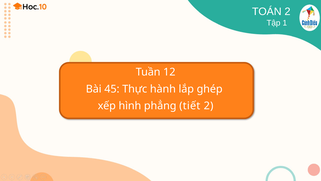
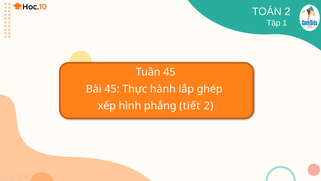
Tuần 12: 12 -> 45 (169, 72)
